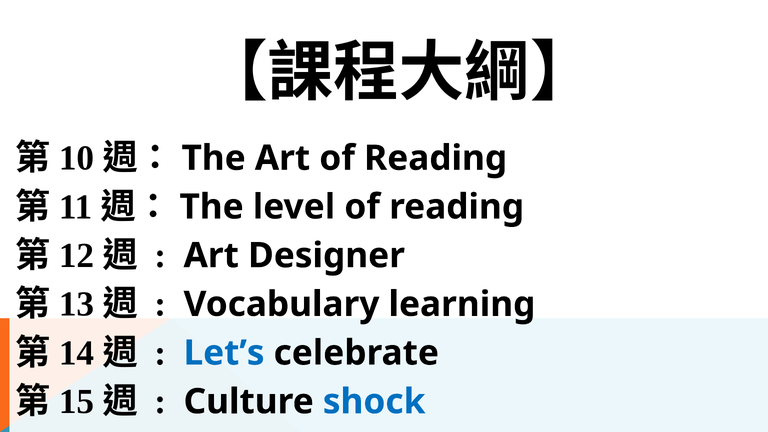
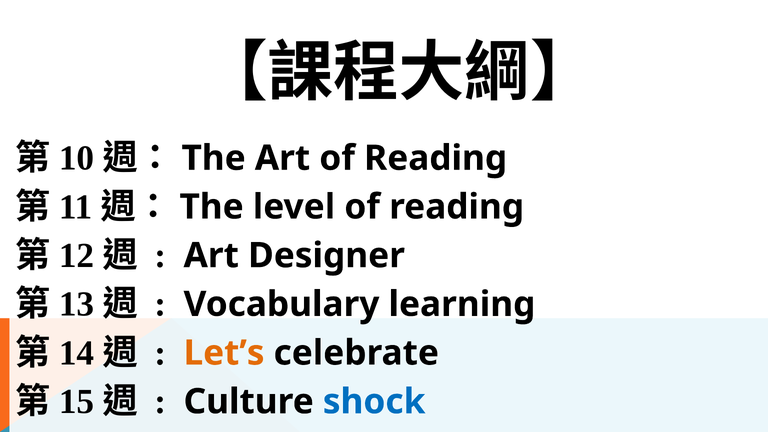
Let’s colour: blue -> orange (224, 353)
